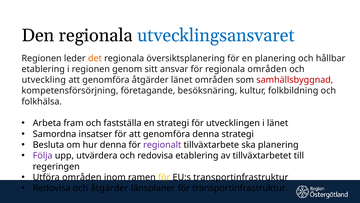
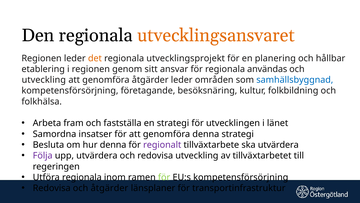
utvecklingsansvaret colour: blue -> orange (216, 35)
översiktsplanering: översiktsplanering -> utvecklingsprojekt (186, 58)
regionala områden: områden -> användas (267, 69)
åtgärder länet: länet -> leder (182, 80)
samhällsbyggnad colour: red -> blue (295, 80)
ska planering: planering -> utvärdera (278, 145)
redovisa etablering: etablering -> utveckling (197, 155)
Utföra områden: områden -> regionala (82, 177)
för colour: yellow -> light green (164, 177)
EU:s transportinfrastruktur: transportinfrastruktur -> kompetensförsörjning (241, 177)
